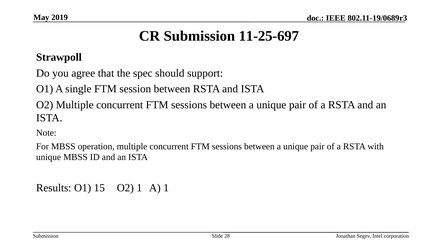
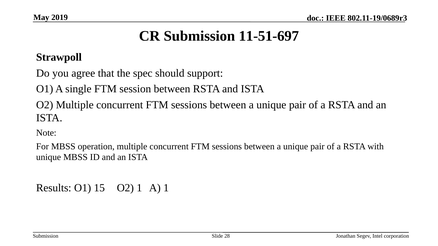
11-25-697: 11-25-697 -> 11-51-697 (269, 36)
